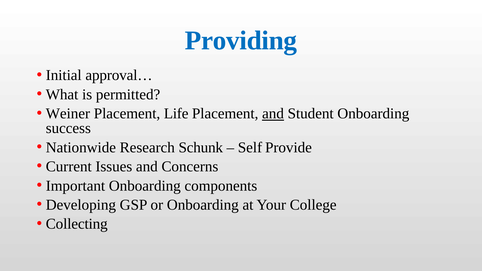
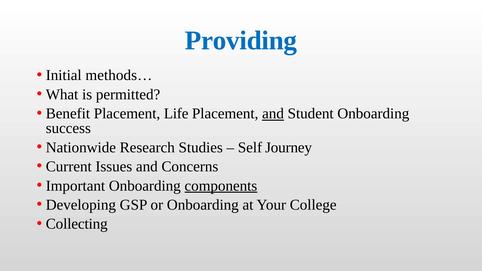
approval…: approval… -> methods… (119, 75)
Weiner: Weiner -> Benefit (68, 114)
Schunk: Schunk -> Studies (201, 148)
Provide: Provide -> Journey (289, 148)
components underline: none -> present (221, 186)
